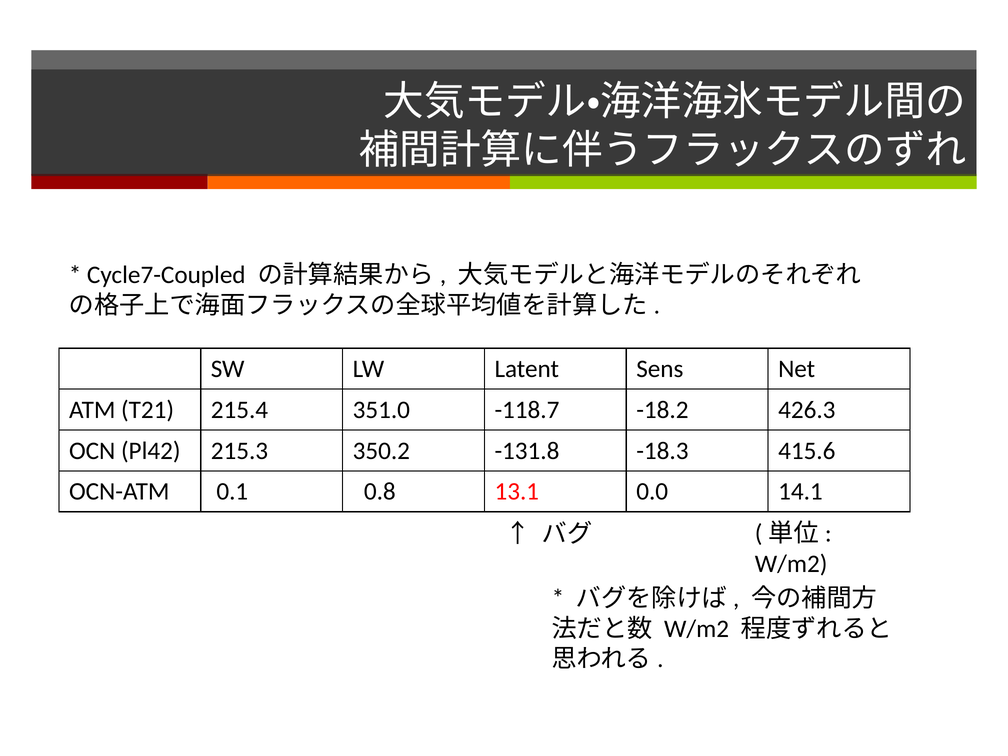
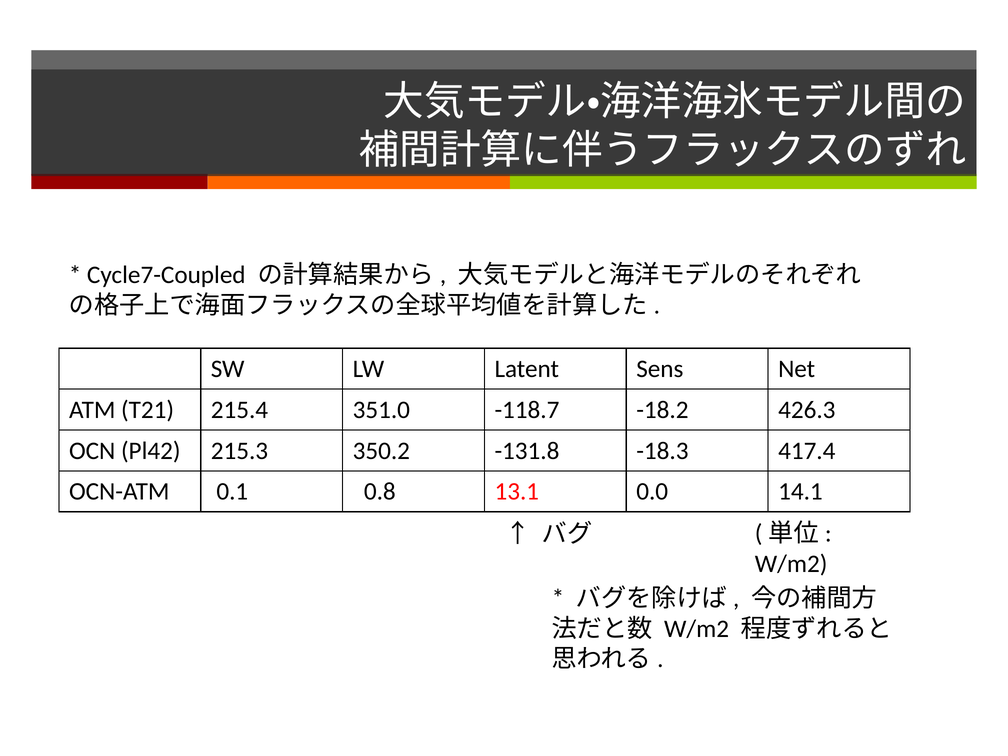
415.6: 415.6 -> 417.4 (807, 451)
